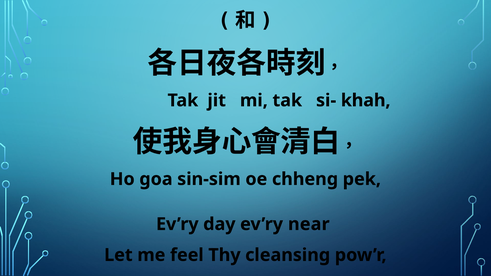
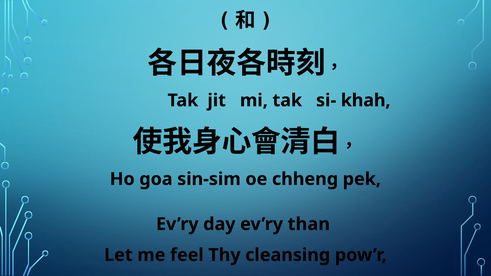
near: near -> than (309, 224)
